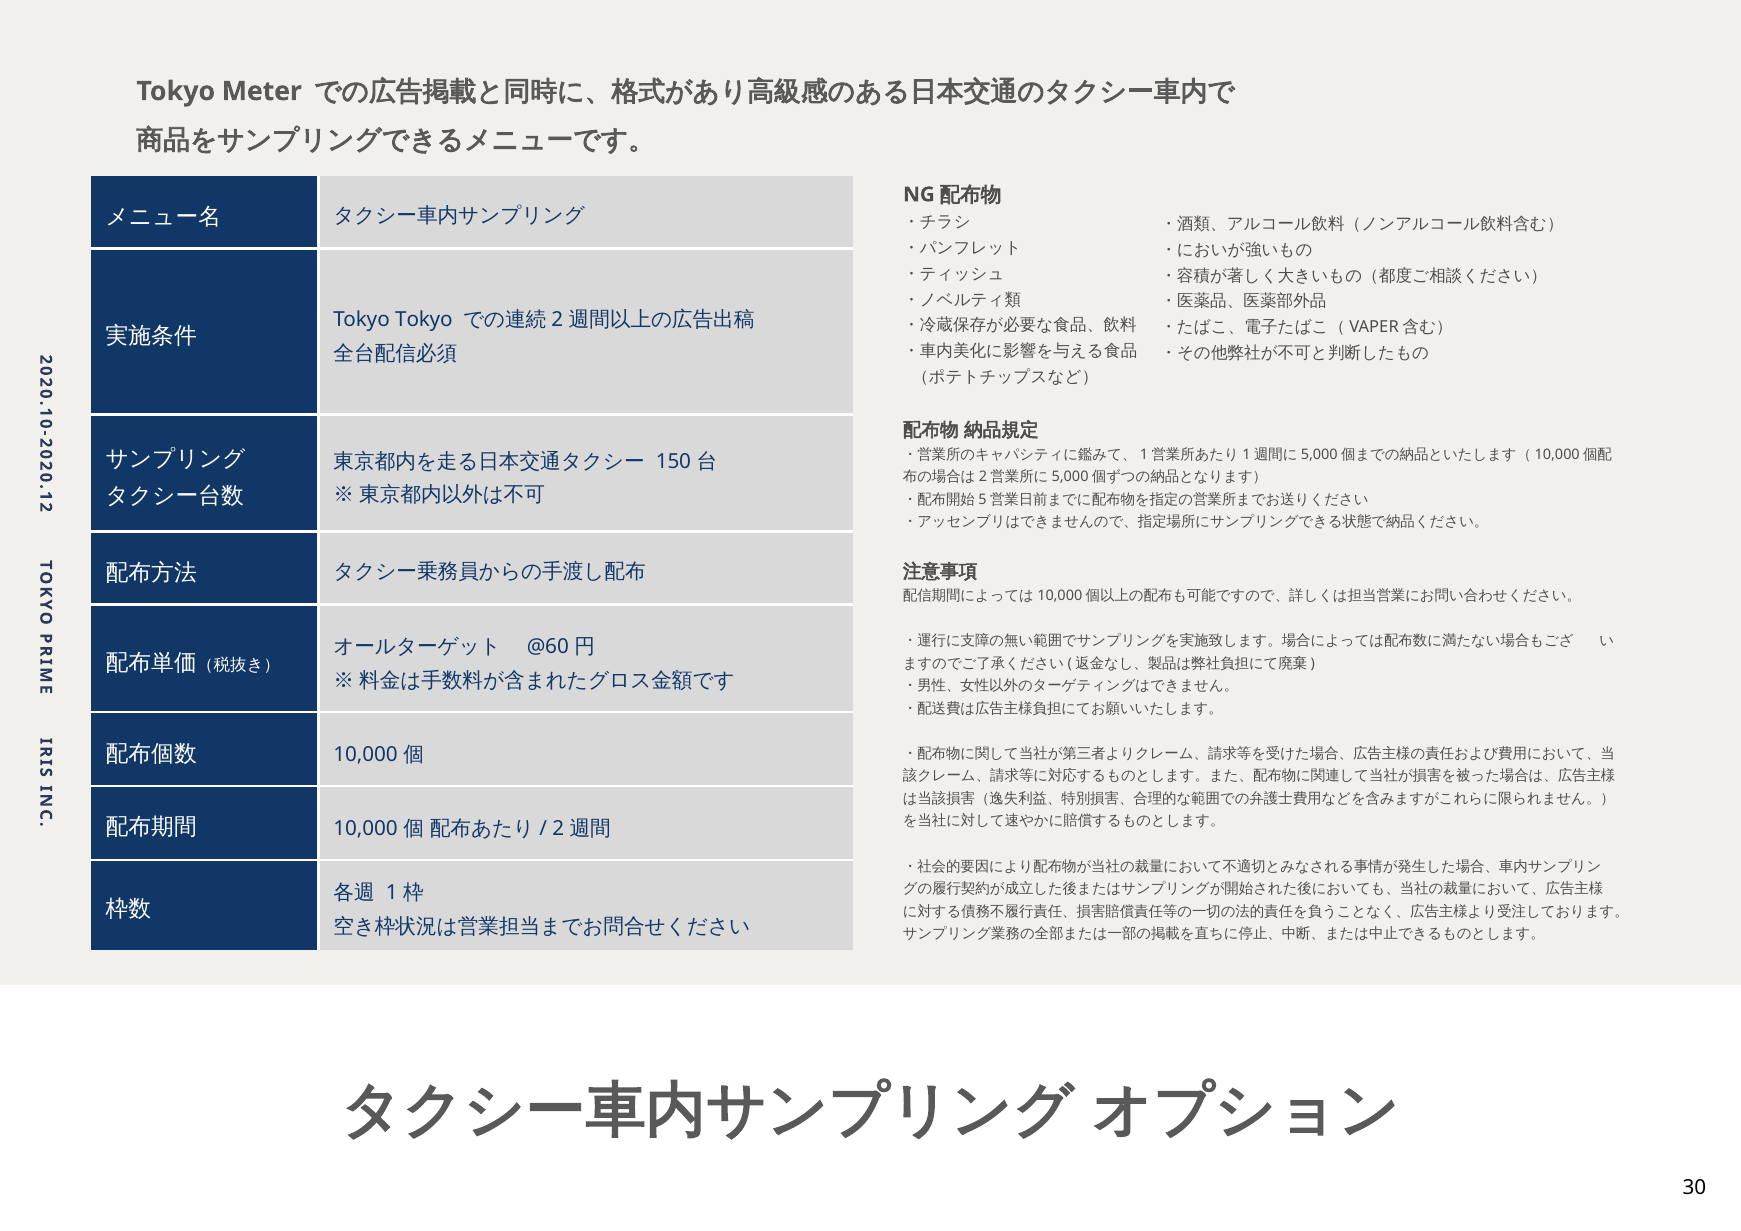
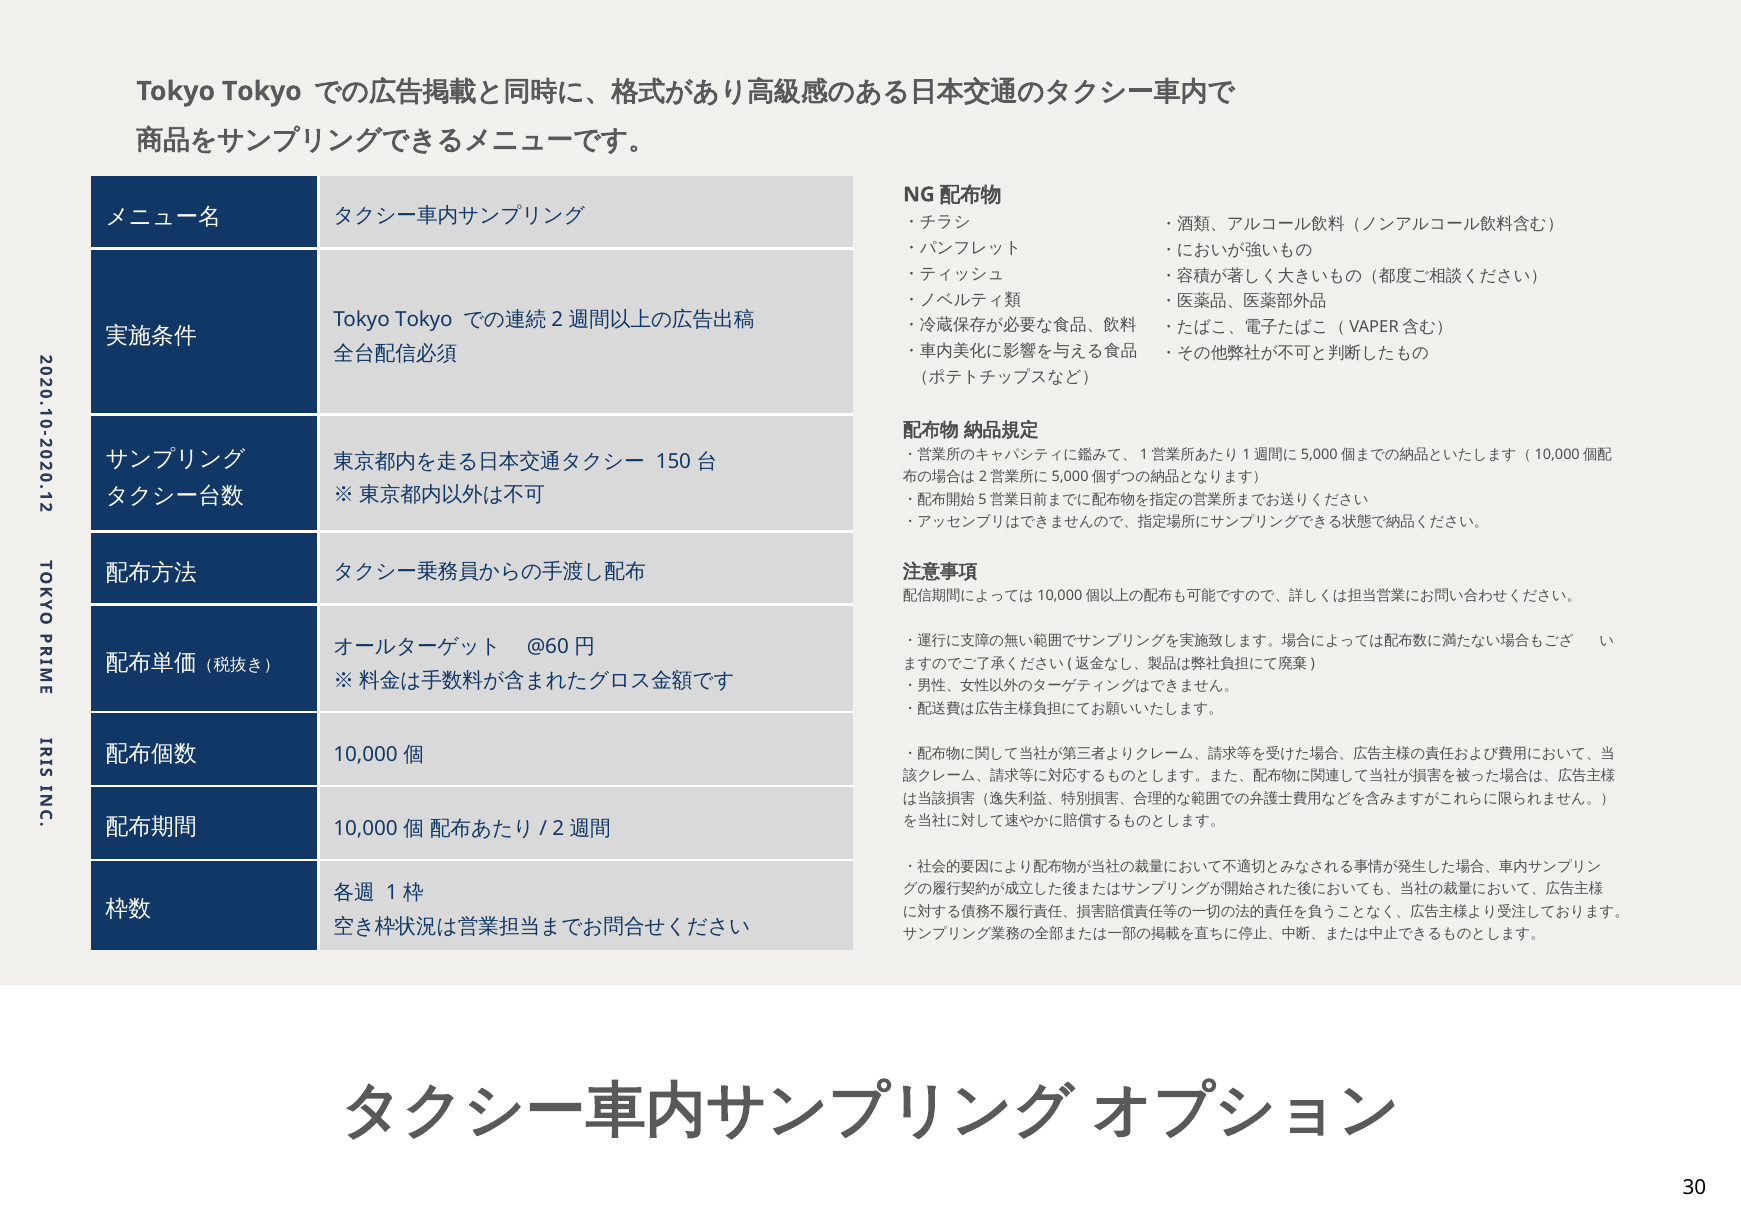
Meter: Meter -> Tokyo (262, 91)
